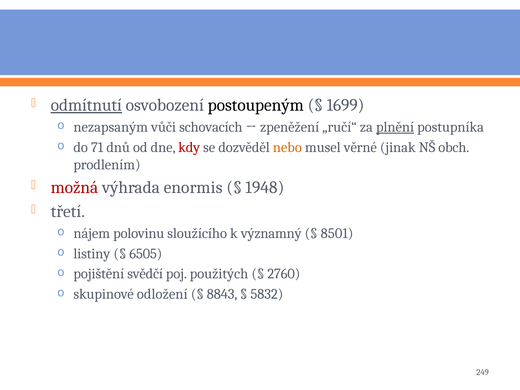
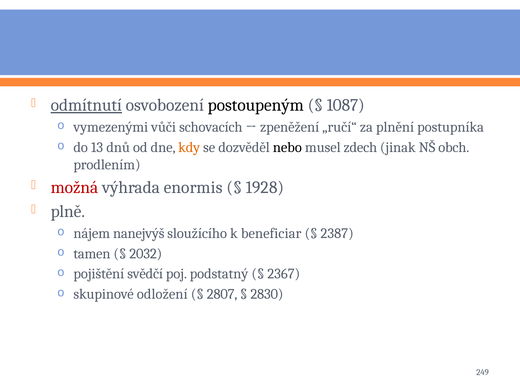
1699: 1699 -> 1087 (346, 105)
nezapsaným: nezapsaným -> vymezenými (111, 127)
plnění underline: present -> none (395, 127)
71: 71 -> 13 (97, 147)
kdy colour: red -> orange (189, 147)
nebo colour: orange -> black (287, 147)
věrné: věrné -> zdech (360, 147)
1948: 1948 -> 1928 (265, 187)
třetí: třetí -> plně (68, 212)
polovinu: polovinu -> nanejvýš (139, 233)
významný: významný -> beneficiar (271, 233)
8501: 8501 -> 2387 (337, 233)
listiny: listiny -> tamen (92, 254)
6505: 6505 -> 2032 (146, 254)
použitých: použitých -> podstatný (219, 274)
2760: 2760 -> 2367 (284, 274)
8843: 8843 -> 2807 (222, 294)
5832: 5832 -> 2830 (267, 294)
